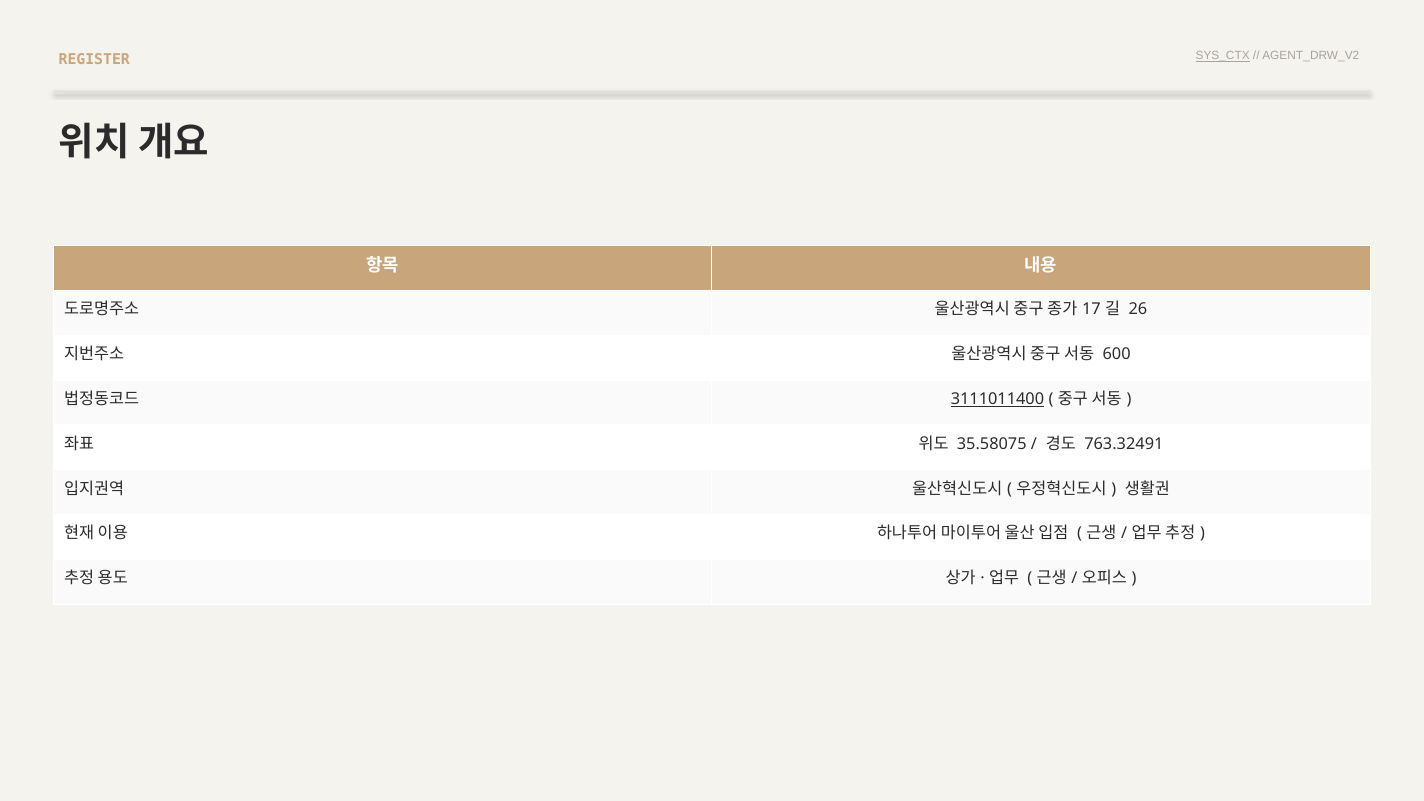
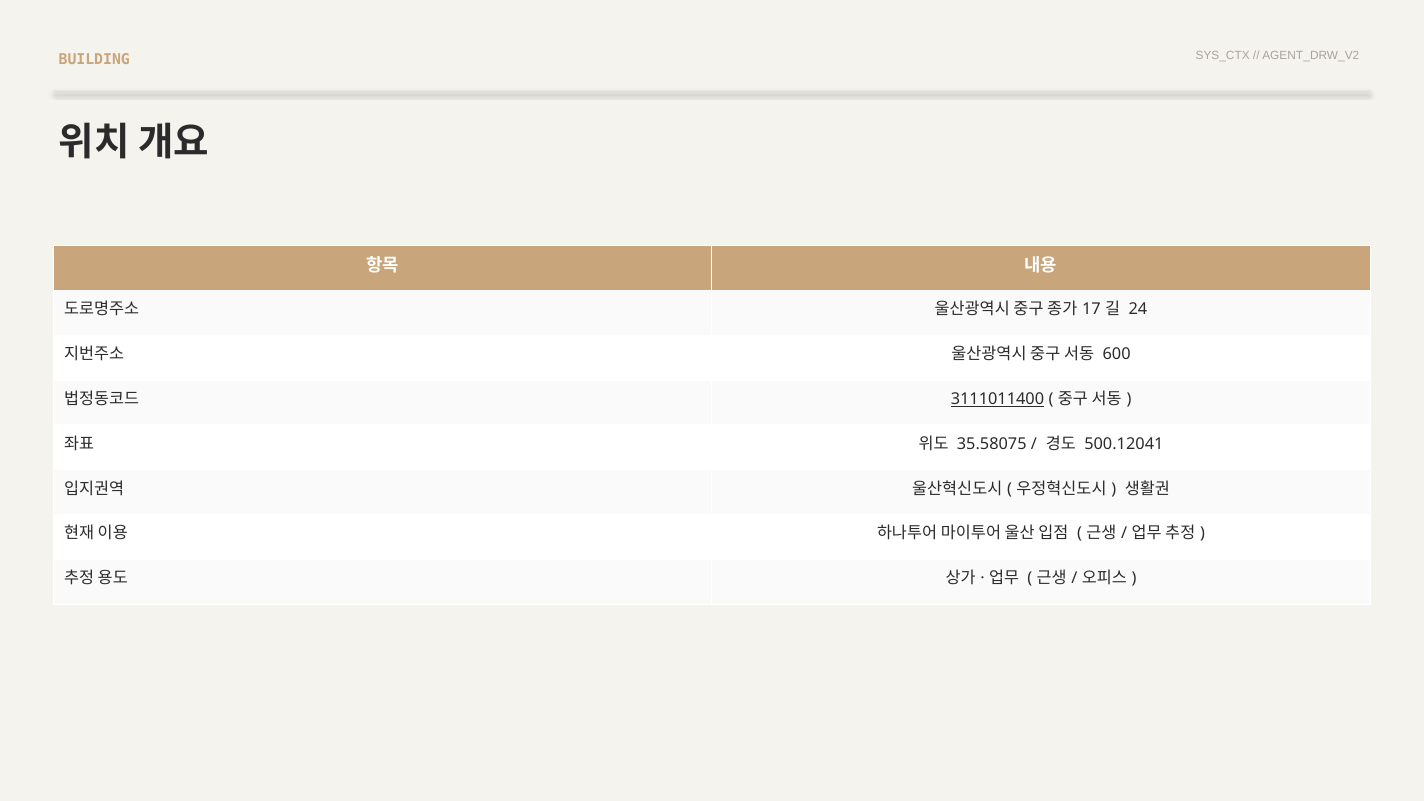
SYS_CTX underline: present -> none (1223, 56)
REGISTER: REGISTER -> BUILDING (94, 60)
26: 26 -> 24 (1138, 309)
763.32491: 763.32491 -> 500.12041 (1124, 444)
